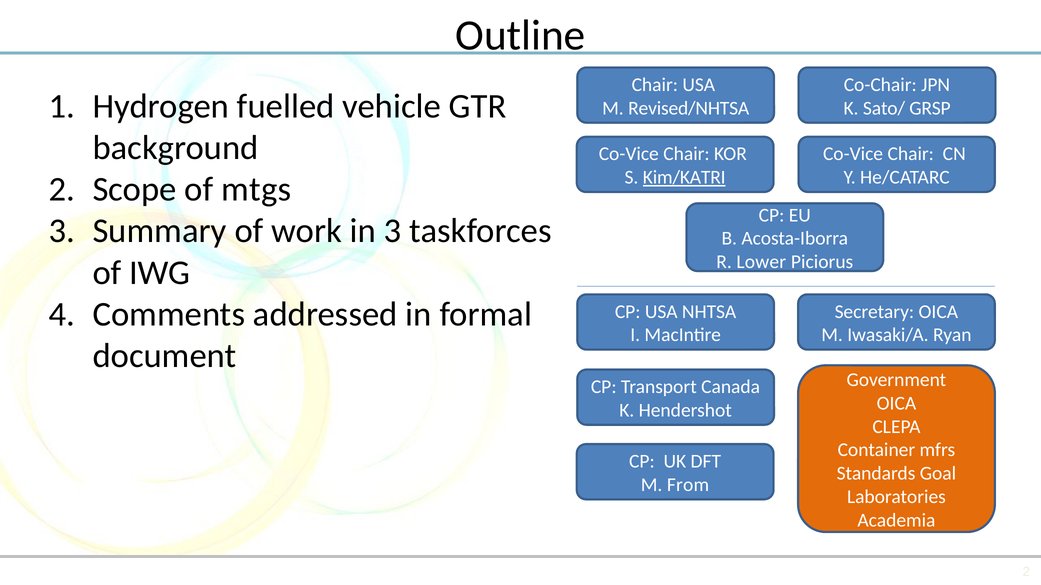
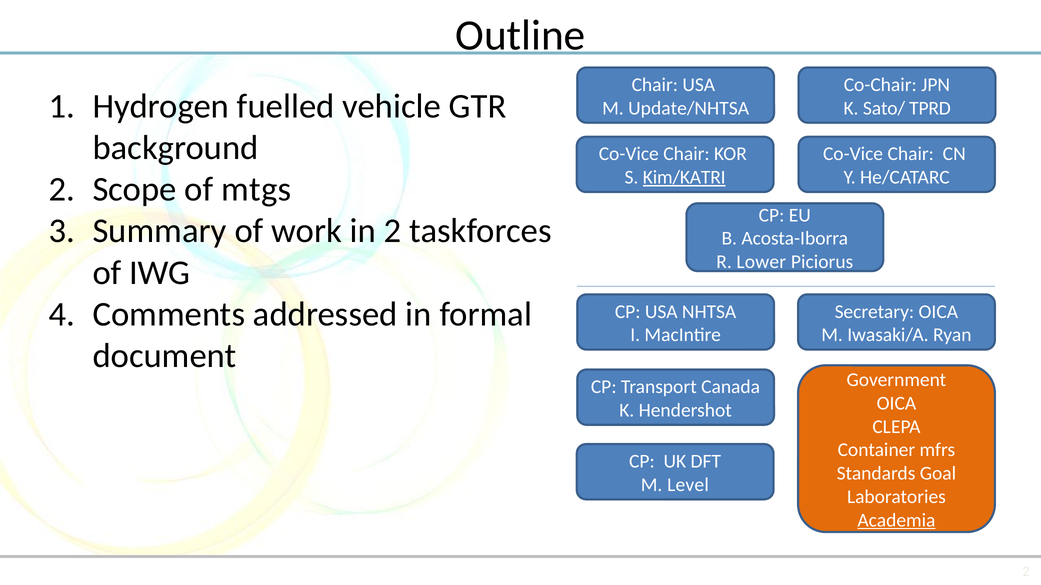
Revised/NHTSA: Revised/NHTSA -> Update/NHTSA (689, 108)
GRSP: GRSP -> TPRD (930, 108)
in 3: 3 -> 2 (393, 231)
From: From -> Level (688, 485)
Academia underline: none -> present (896, 521)
